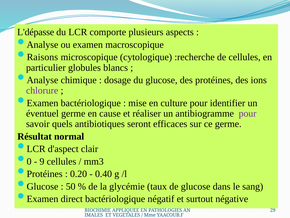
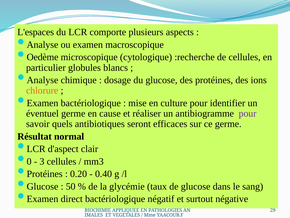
L'dépasse: L'dépasse -> L'espaces (36, 32)
Raisons: Raisons -> Oedème (43, 57)
chlorure colour: purple -> orange (42, 90)
9: 9 -> 3 (42, 161)
